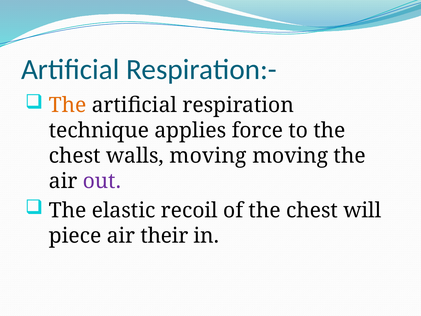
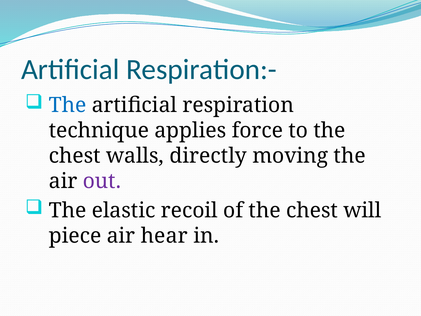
The colour: orange -> blue (68, 105)
walls moving: moving -> directly (208, 156)
their: their -> hear (164, 236)
